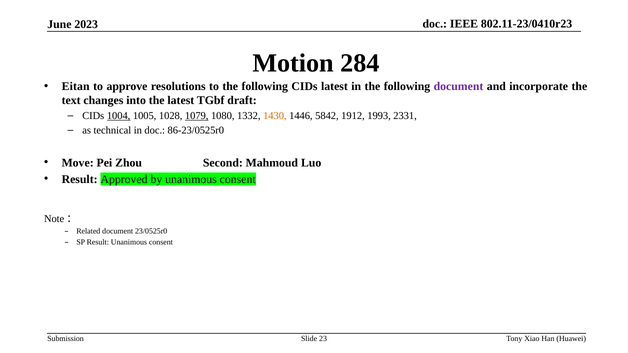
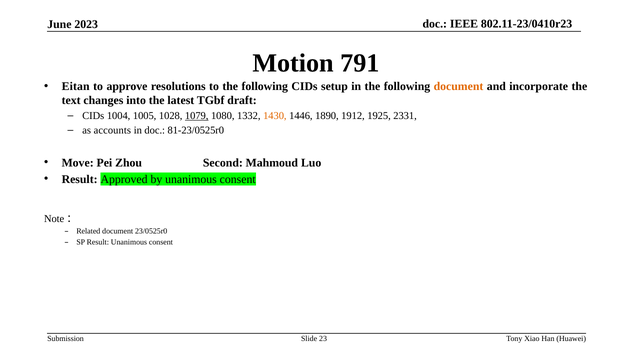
284: 284 -> 791 (360, 63)
CIDs latest: latest -> setup (334, 86)
document colour: purple -> orange (459, 86)
1004 underline: present -> none (119, 116)
5842: 5842 -> 1890 (327, 116)
1993: 1993 -> 1925 (379, 116)
technical: technical -> accounts (112, 131)
86-23/0525r0: 86-23/0525r0 -> 81-23/0525r0 (196, 131)
